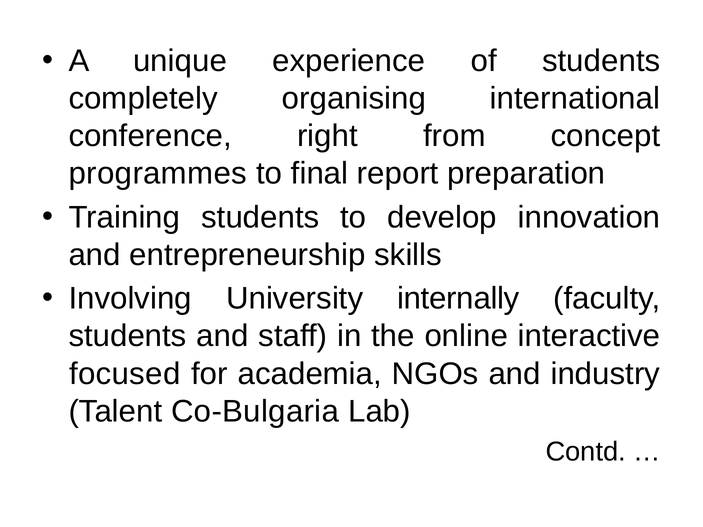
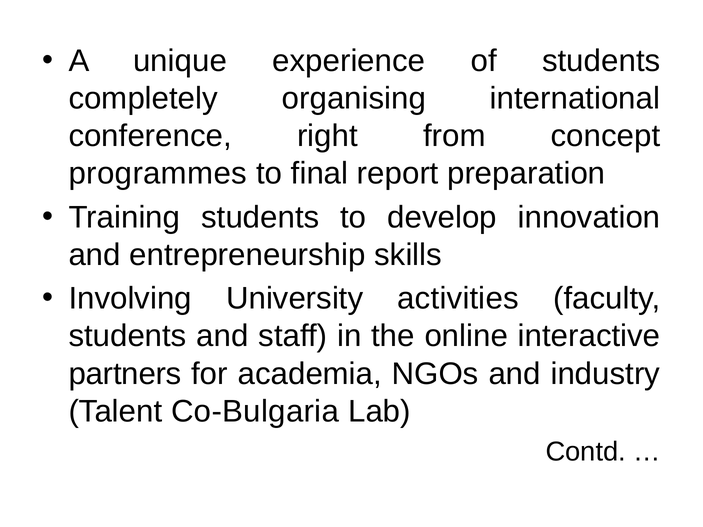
internally: internally -> activities (458, 299)
focused: focused -> partners (125, 374)
